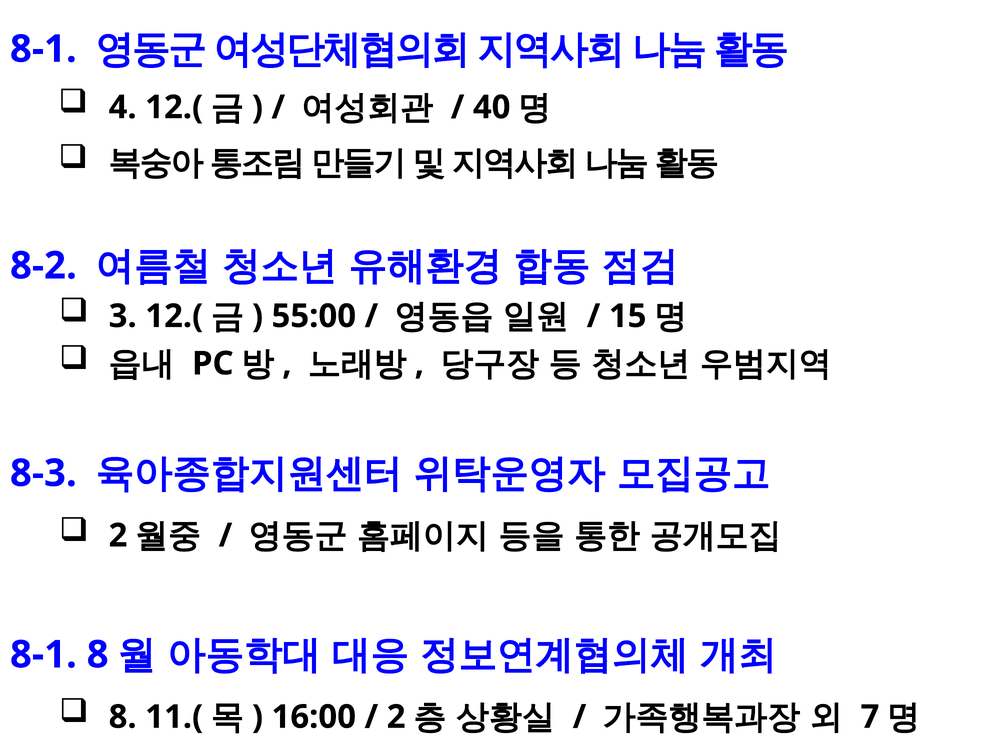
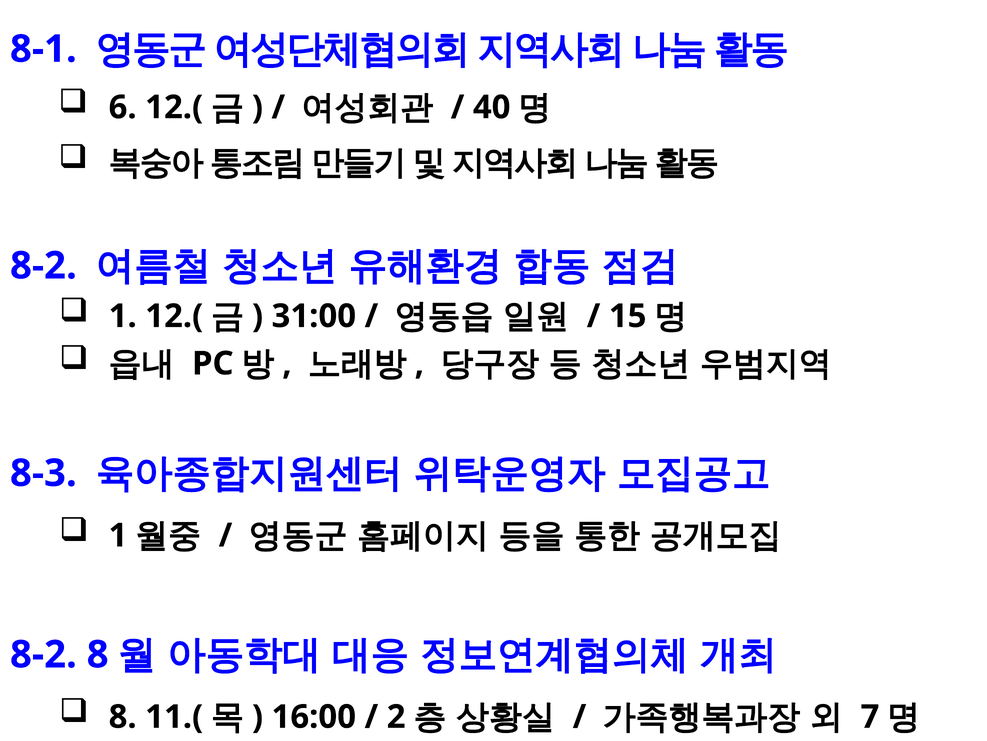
4: 4 -> 6 (123, 107)
3: 3 -> 1 (123, 316)
55:00: 55:00 -> 31:00 (314, 316)
2: 2 -> 1 (118, 535)
8-1: 8-1 -> 8-2 (43, 654)
